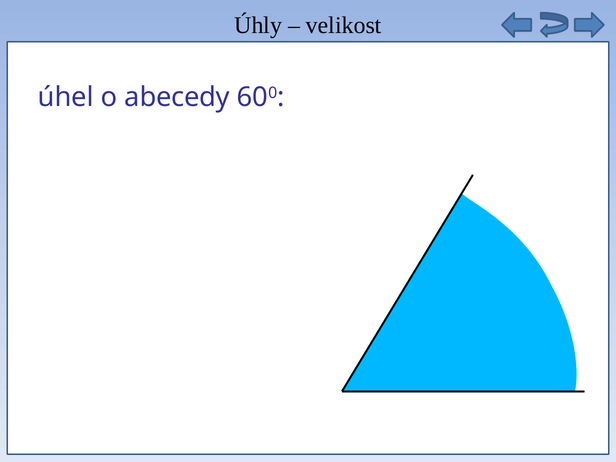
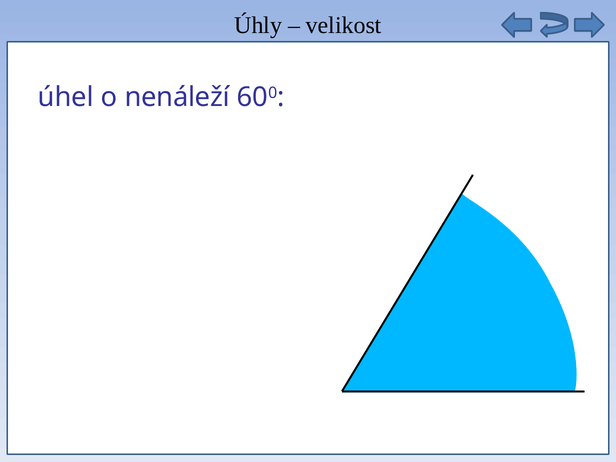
abecedy: abecedy -> nenáleží (177, 97)
